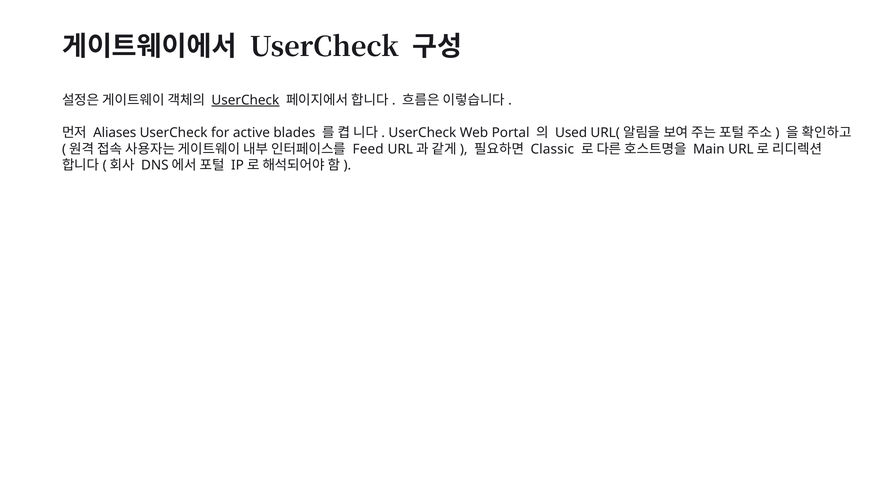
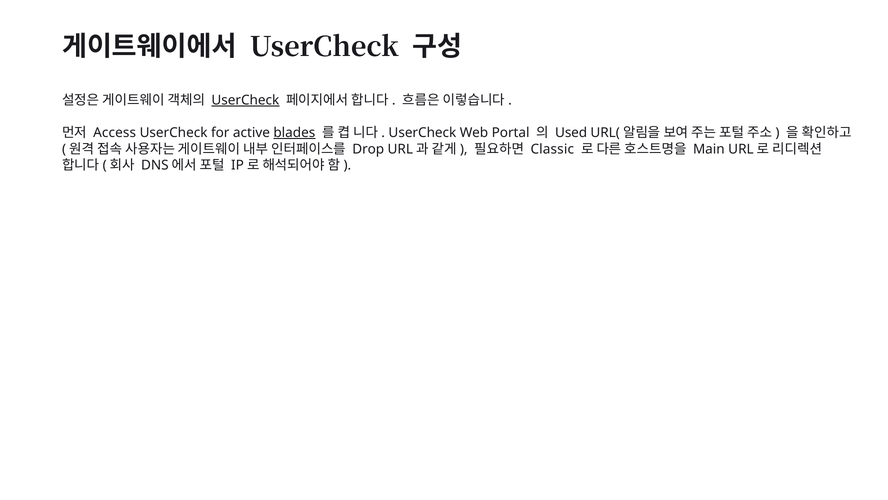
Aliases: Aliases -> Access (115, 133)
blades underline: none -> present (294, 133)
Feed: Feed -> Drop (368, 149)
